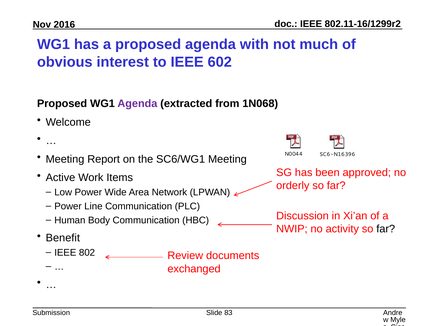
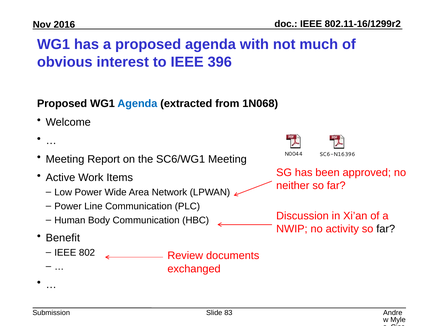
602: 602 -> 396 (220, 62)
Agenda colour: purple -> blue (137, 104)
orderly: orderly -> neither (293, 186)
